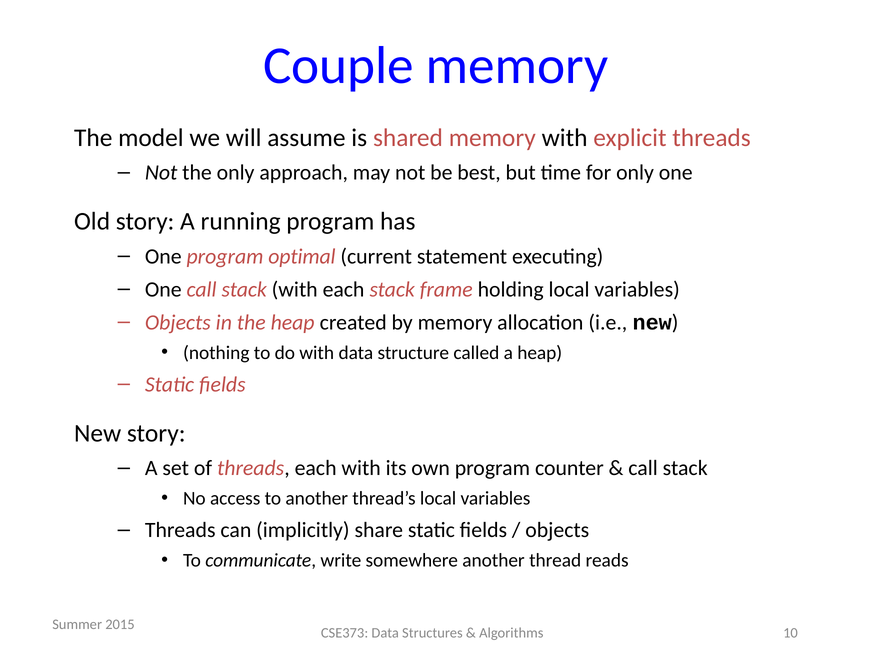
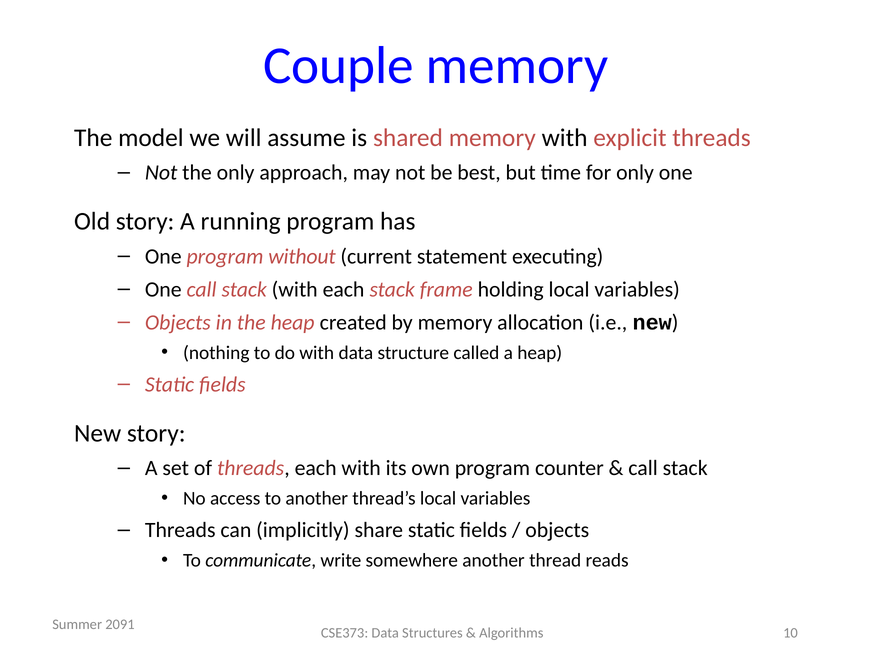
optimal: optimal -> without (302, 256)
2015: 2015 -> 2091 (120, 625)
